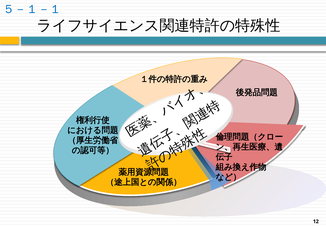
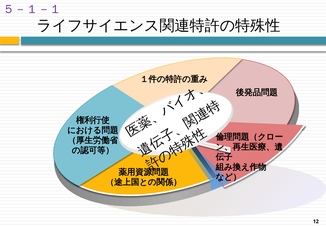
５－１－１ colour: blue -> purple (32, 9)
